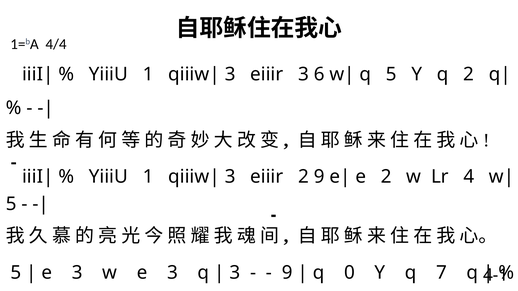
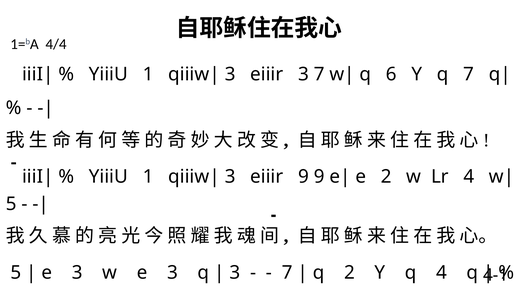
3 6: 6 -> 7 (319, 74)
q 5: 5 -> 6 (391, 74)
q 2: 2 -> 7 (469, 74)
eiiir 2: 2 -> 9 (303, 177)
9: 9 -> 7 (287, 273)
q 0: 0 -> 2 (350, 273)
q 7: 7 -> 4 (441, 273)
